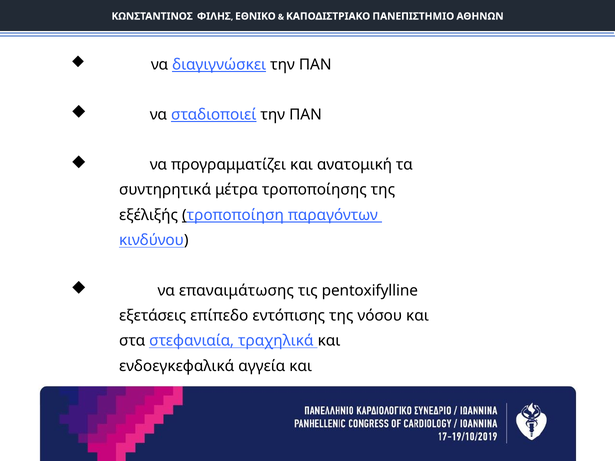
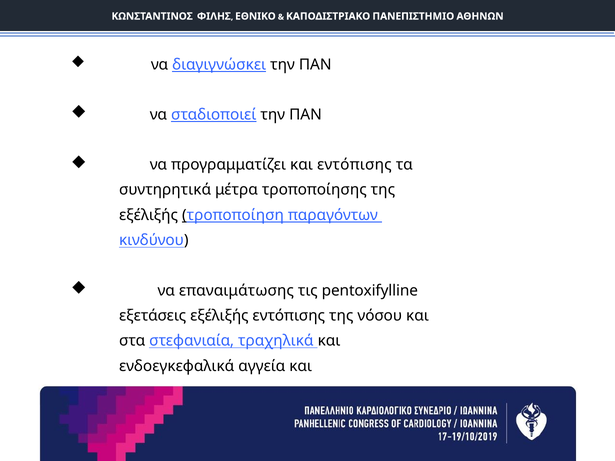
και ανατομική: ανατομική -> εντόπισης (354, 165)
εξετάσεις επίπεδο: επίπεδο -> εξέλιξής (219, 316)
